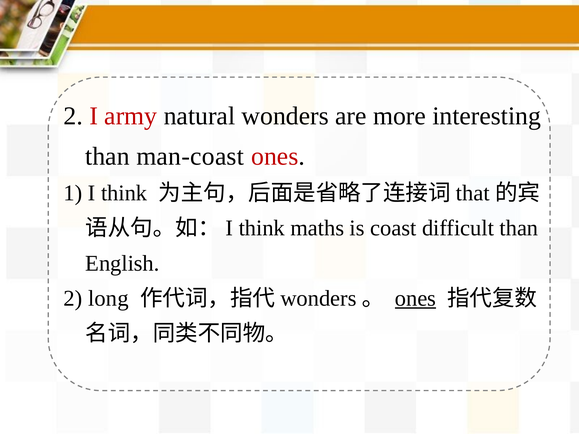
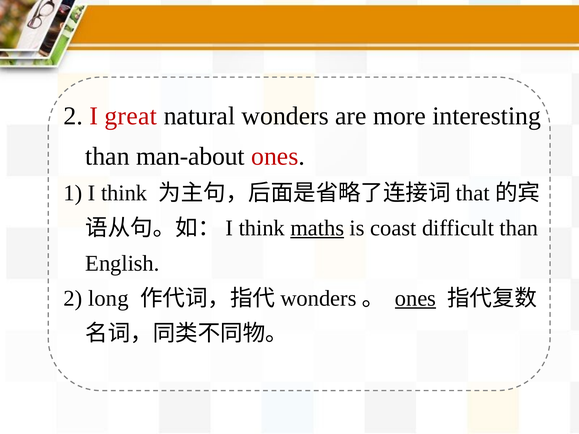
army: army -> great (131, 116)
man-coast: man-coast -> man-about (190, 156)
maths underline: none -> present (317, 228)
